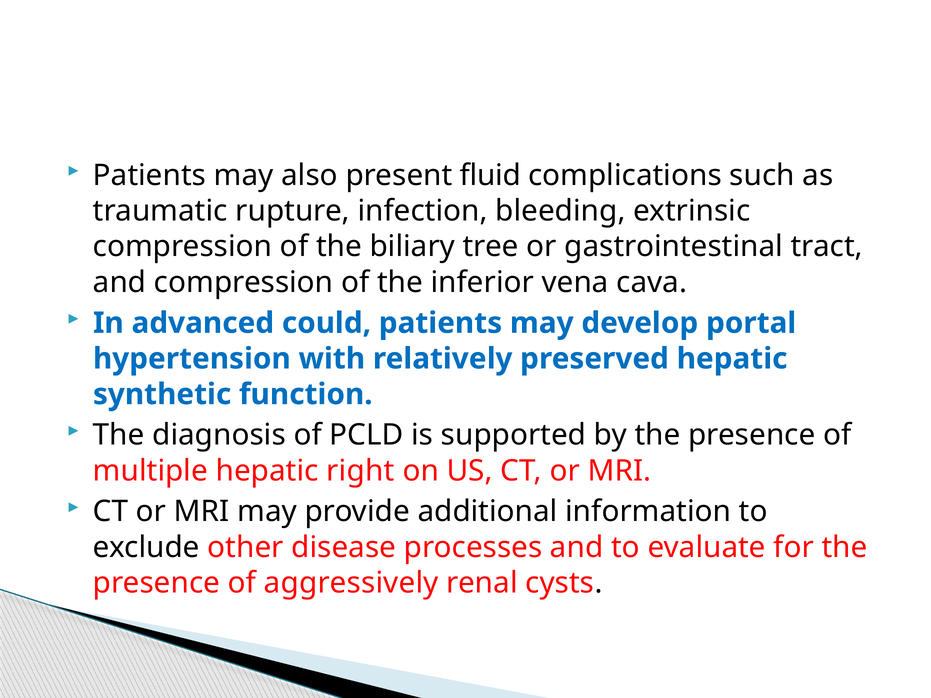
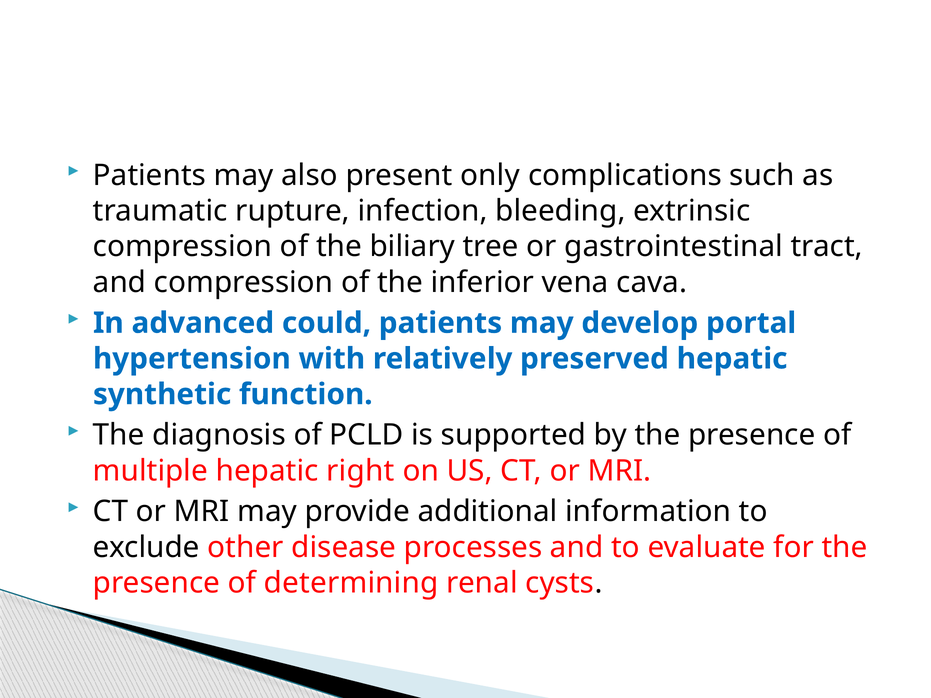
fluid: fluid -> only (490, 175)
aggressively: aggressively -> determining (351, 583)
